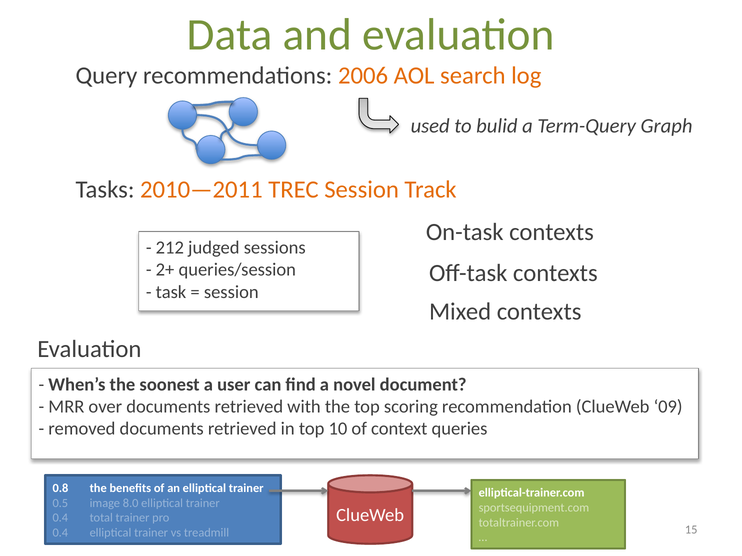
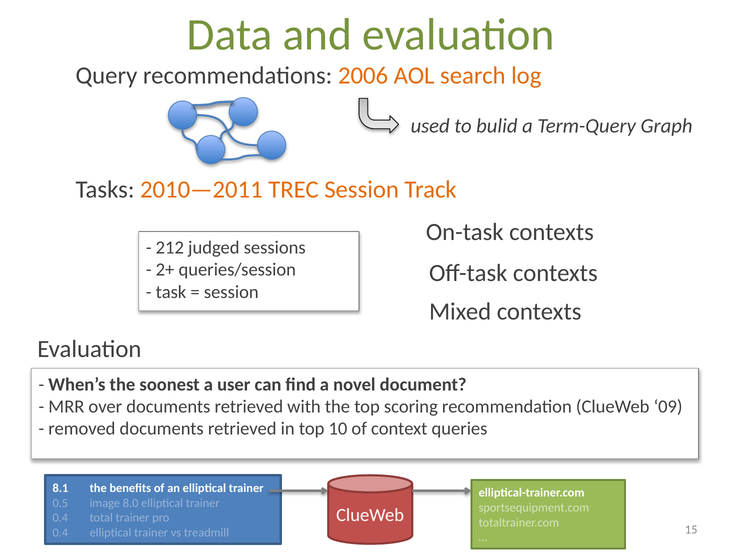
0.8: 0.8 -> 8.1 (60, 489)
